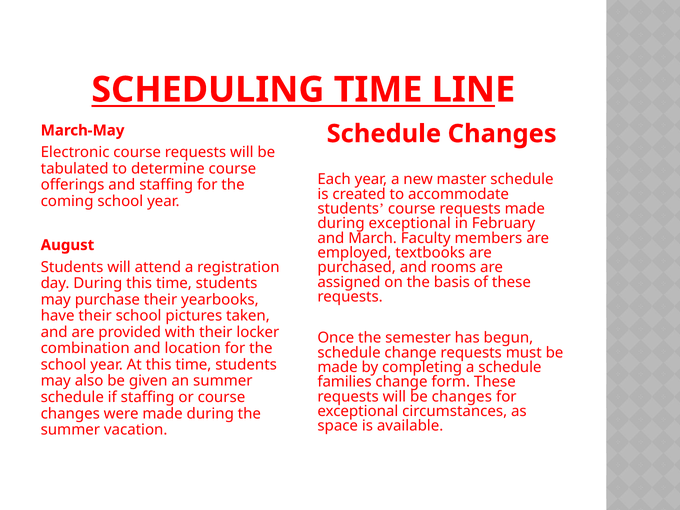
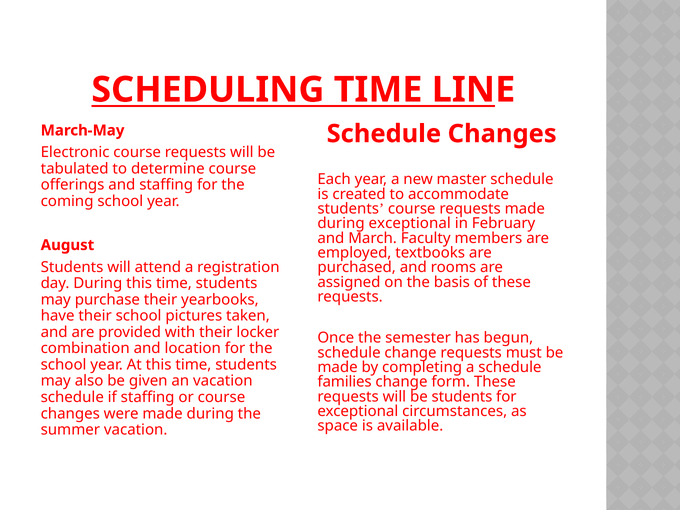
an summer: summer -> vacation (223, 381)
be changes: changes -> students (462, 397)
